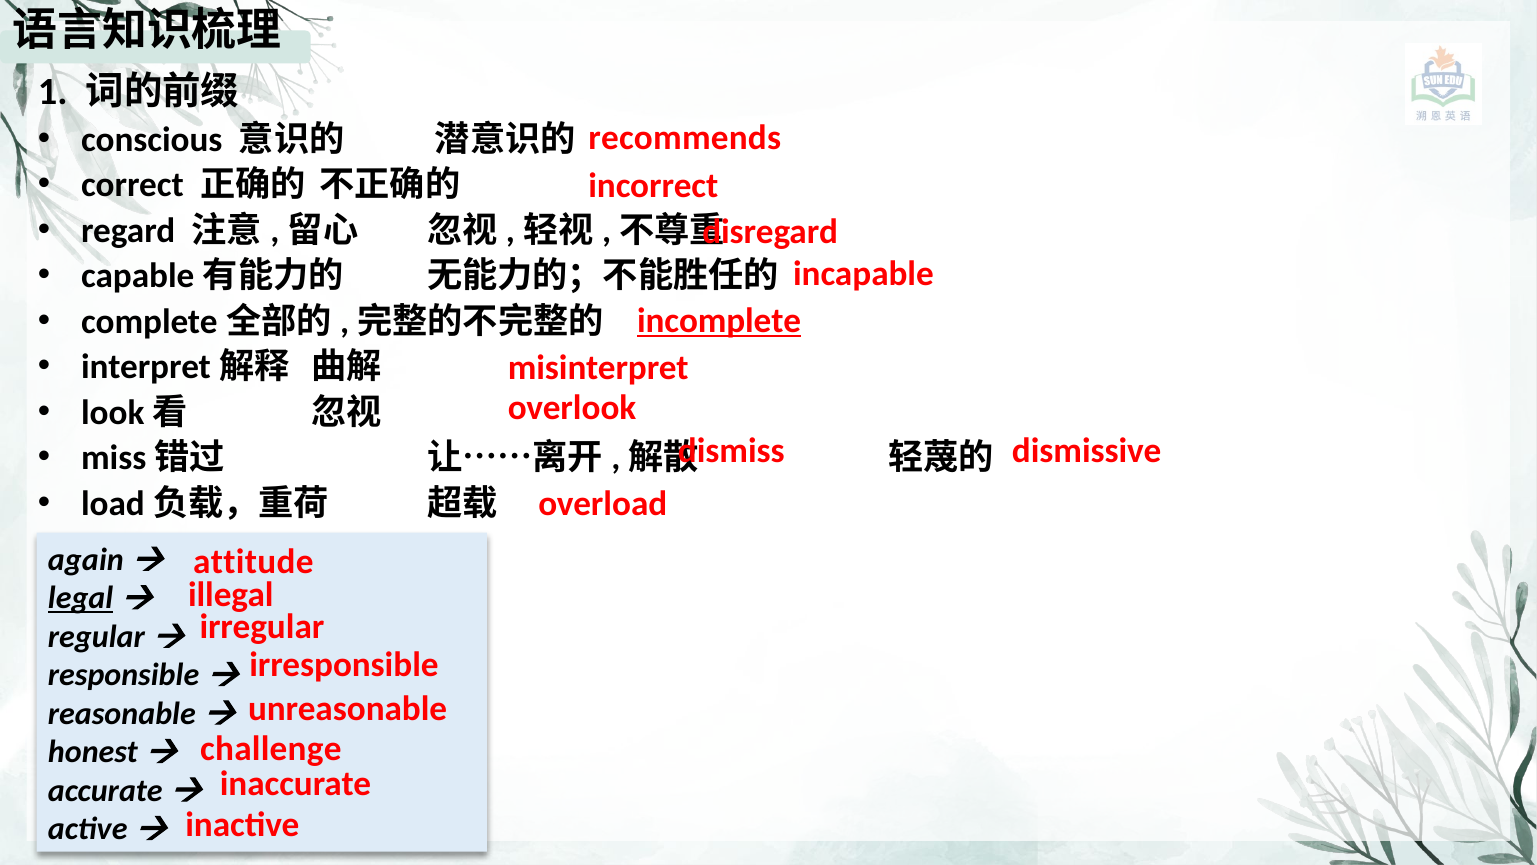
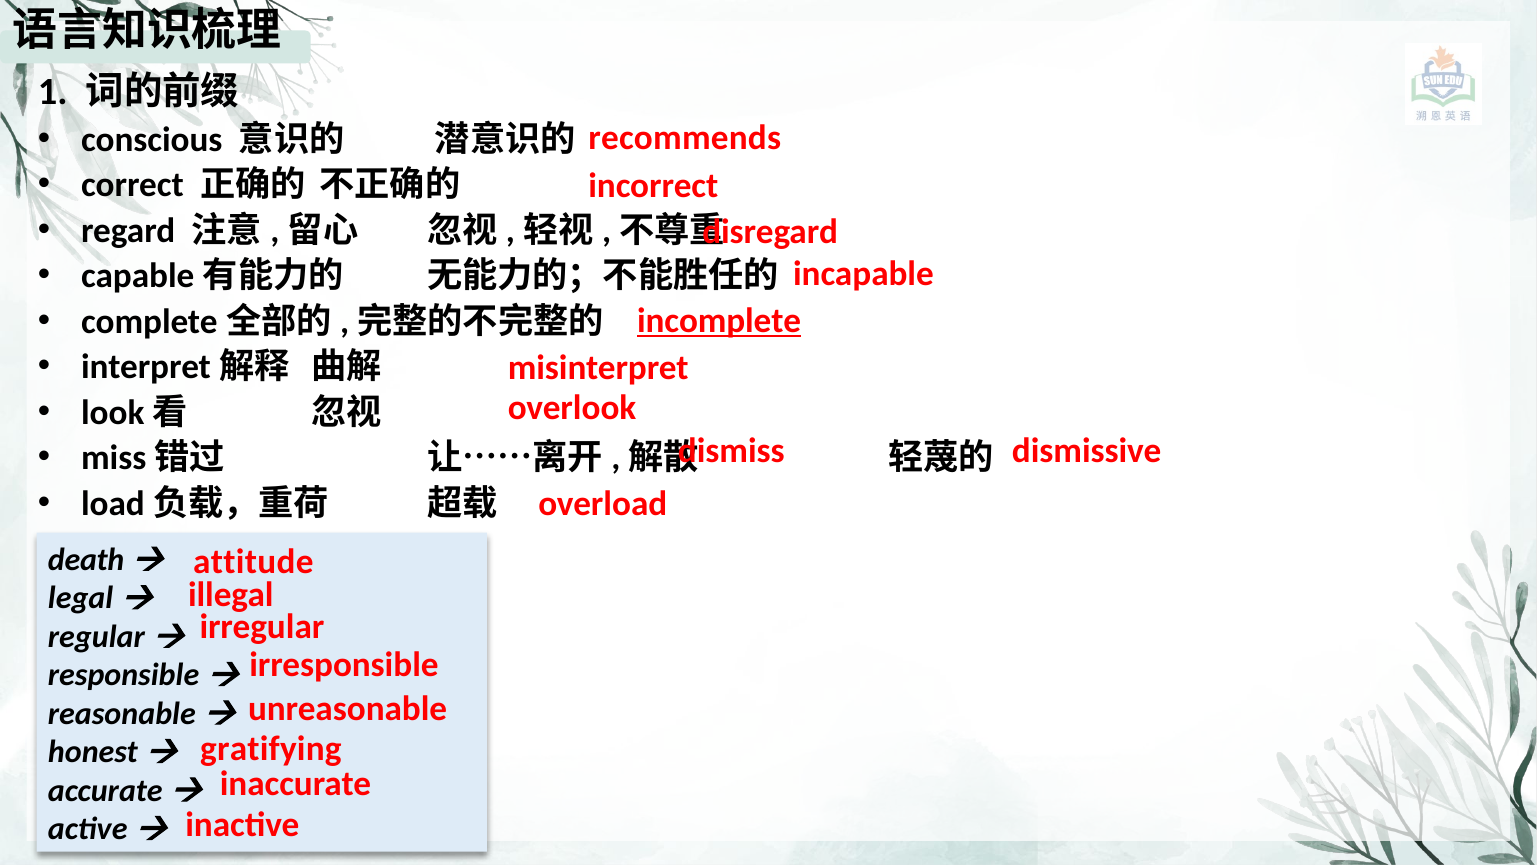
again: again -> death (86, 559)
legal underline: present -> none (81, 598)
challenge: challenge -> gratifying (271, 748)
